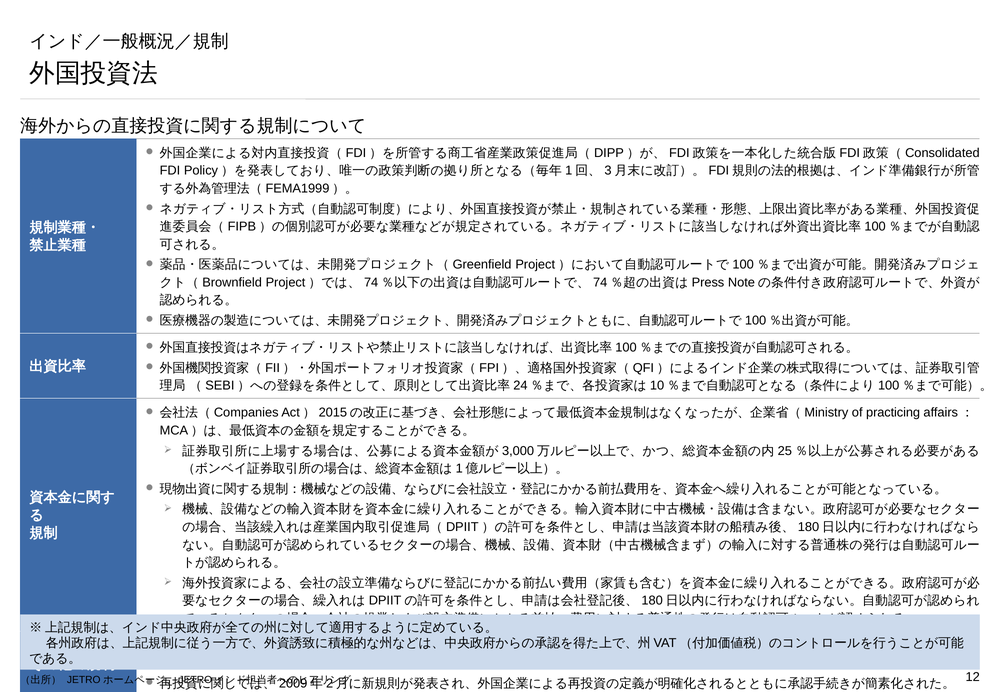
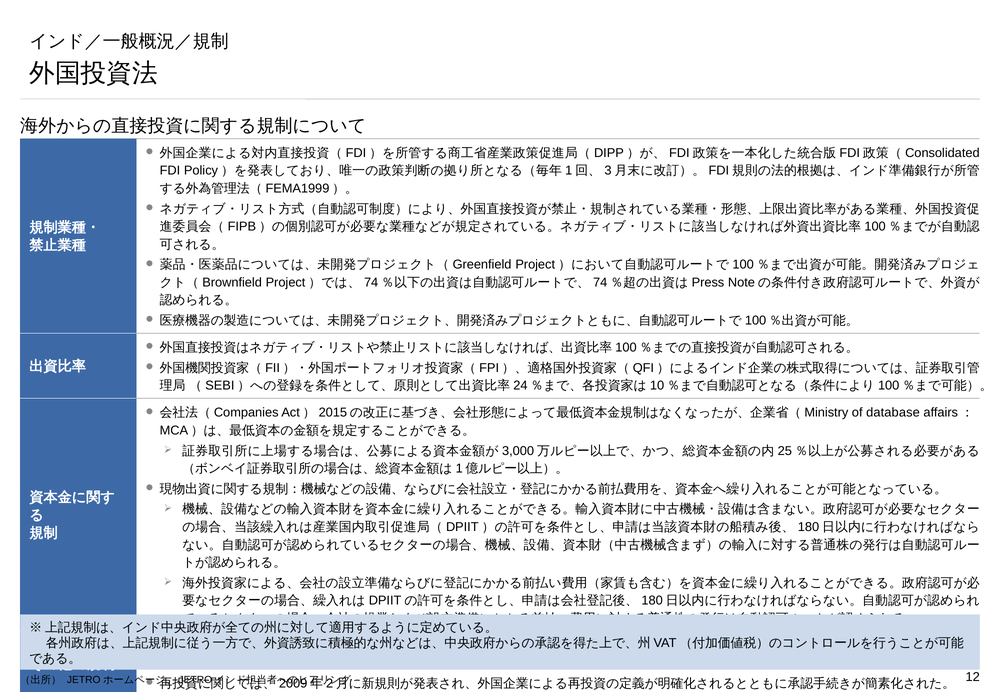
practicing: practicing -> database (893, 413)
